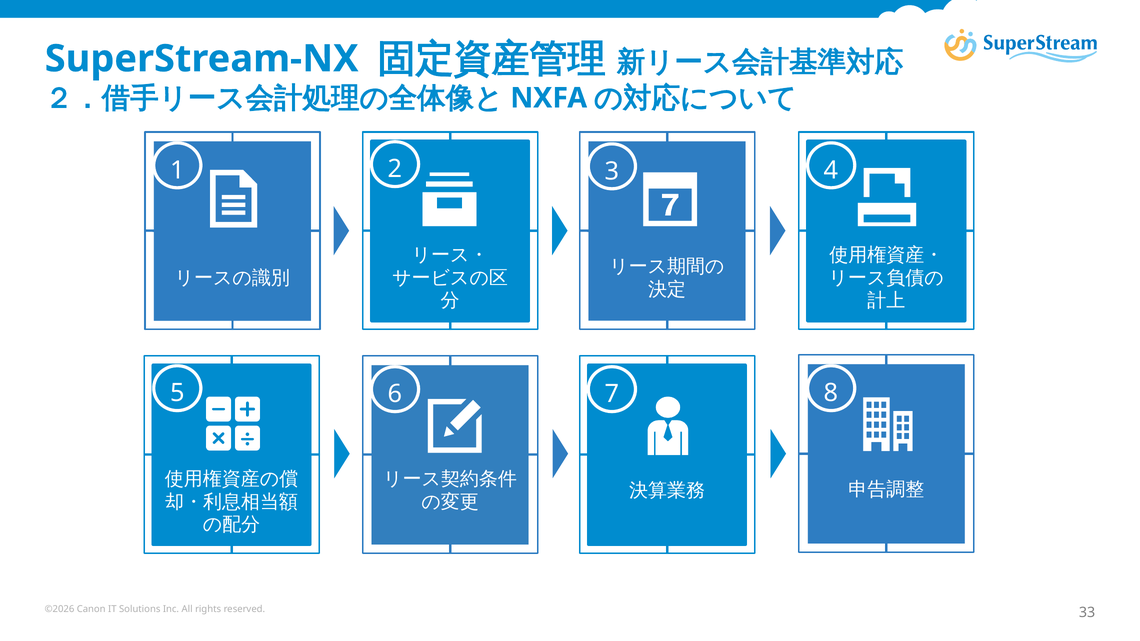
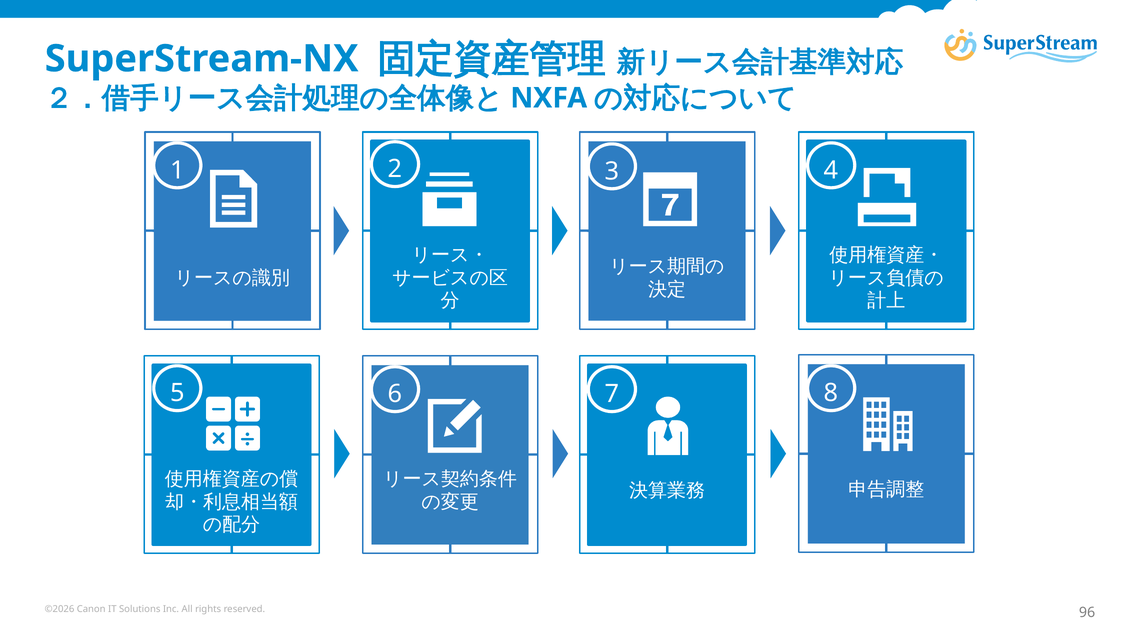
33: 33 -> 96 (1087, 613)
